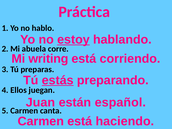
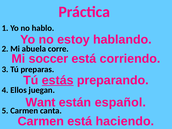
estoy underline: present -> none (73, 40)
writing: writing -> soccer (48, 59)
Juan: Juan -> Want (41, 102)
